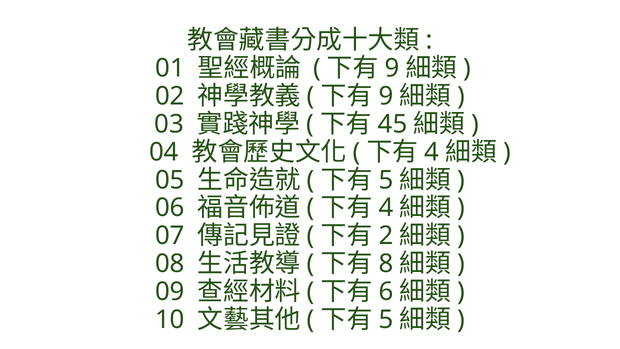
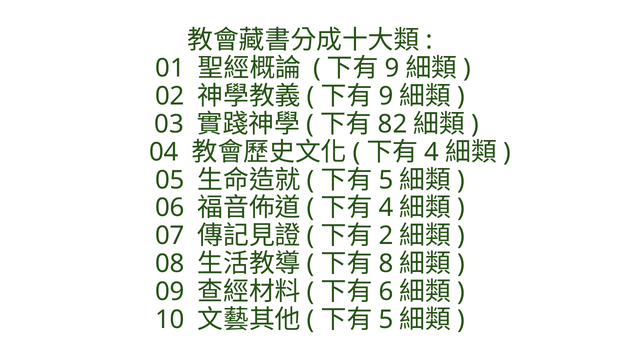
45: 45 -> 82 (393, 124)
